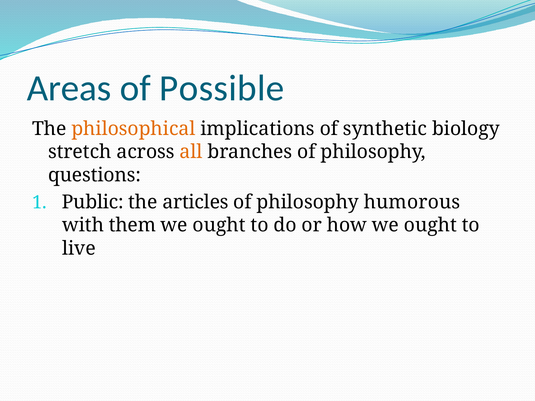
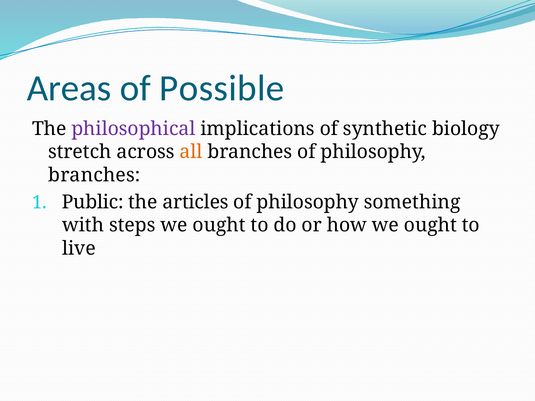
philosophical colour: orange -> purple (133, 129)
questions: questions -> branches (94, 175)
humorous: humorous -> something (412, 202)
them: them -> steps (132, 225)
